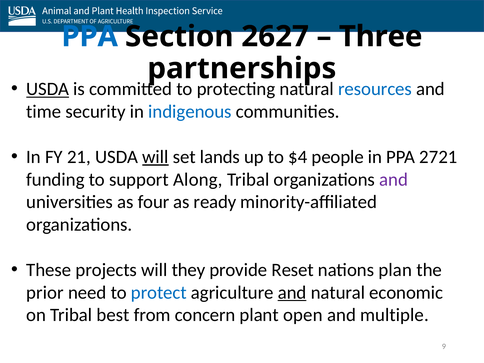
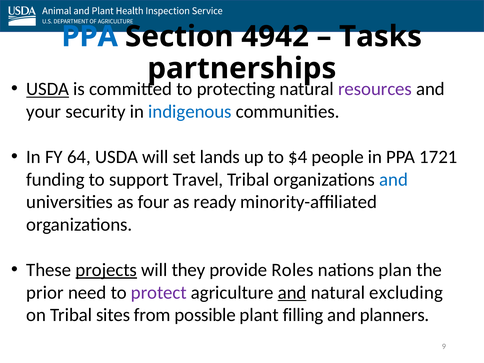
2627: 2627 -> 4942 (275, 36)
Three: Three -> Tasks (381, 36)
resources colour: blue -> purple (375, 89)
time: time -> your (44, 112)
21: 21 -> 64 (79, 157)
will underline: present -> none (155, 157)
2721: 2721 -> 1721 (438, 157)
Along: Along -> Travel (198, 179)
and colour: purple -> blue (394, 179)
projects underline: none -> present (106, 270)
Reset: Reset -> Roles (293, 270)
protect colour: blue -> purple (159, 292)
economic: economic -> excluding (406, 292)
best: best -> sites (113, 315)
concern: concern -> possible (205, 315)
open: open -> filling (303, 315)
multiple: multiple -> planners (395, 315)
